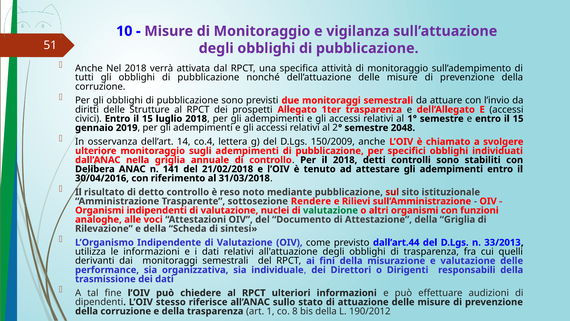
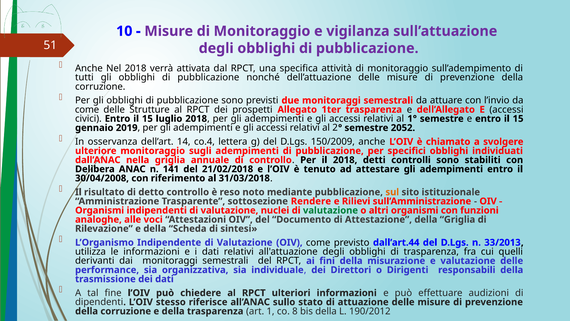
diritti: diritti -> come (87, 109)
2048: 2048 -> 2052 (403, 128)
30/04/2016: 30/04/2016 -> 30/04/2008 (102, 178)
sul colour: red -> orange (392, 192)
